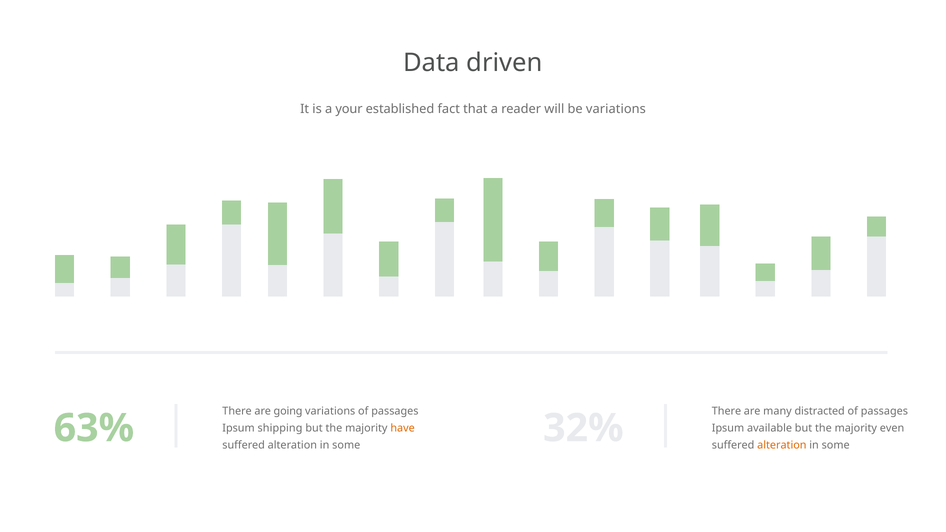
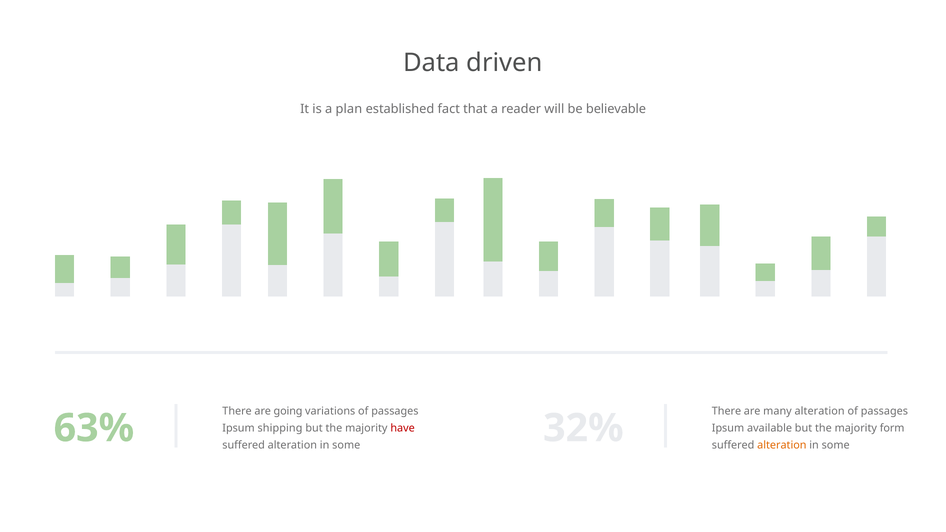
your: your -> plan (349, 109)
be variations: variations -> believable (616, 109)
many distracted: distracted -> alteration (820, 411)
have colour: orange -> red (403, 428)
even: even -> form (892, 428)
